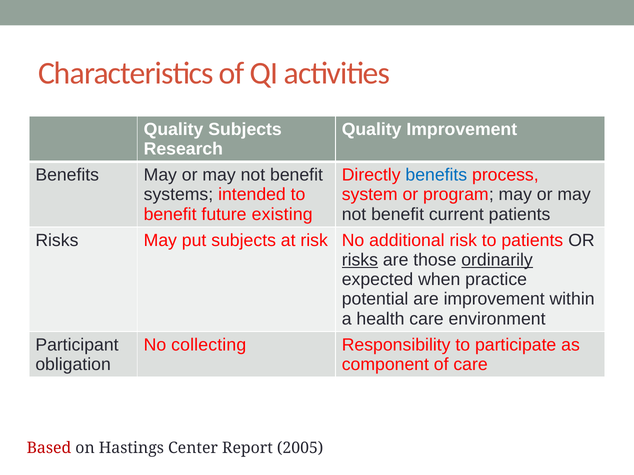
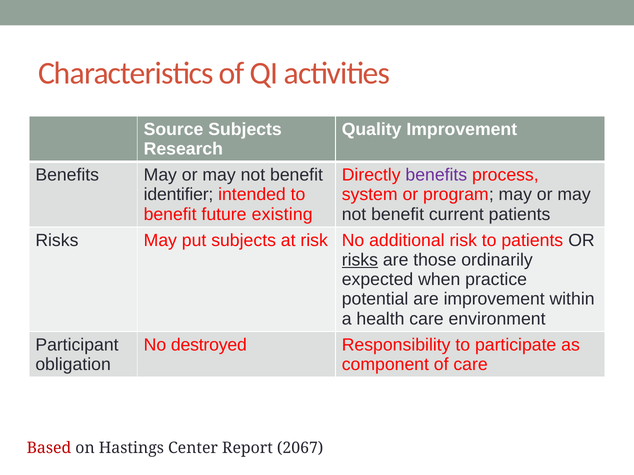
Quality: Quality -> Source (174, 130)
benefits colour: blue -> purple (436, 175)
systems: systems -> identifier (179, 195)
ordinarily underline: present -> none (497, 260)
collecting: collecting -> destroyed (209, 345)
2005: 2005 -> 2067 (300, 449)
